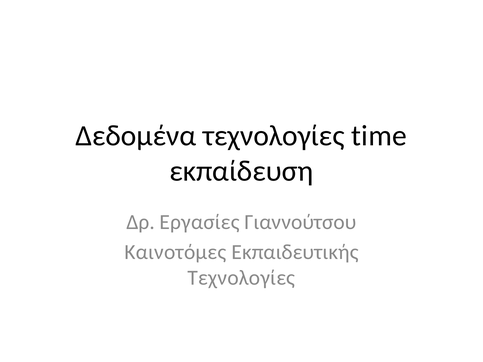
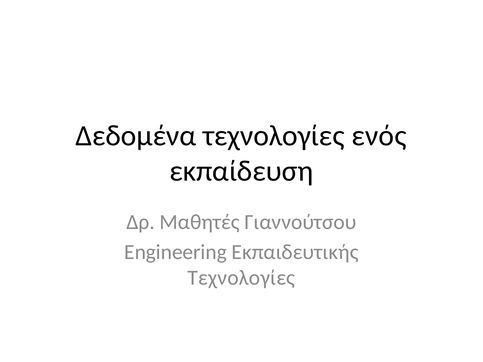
time: time -> ενός (379, 136)
Εργασίες: Εργασίες -> Μαθητές (200, 222)
Καινοτόμες: Καινοτόμες -> Engineering (176, 252)
